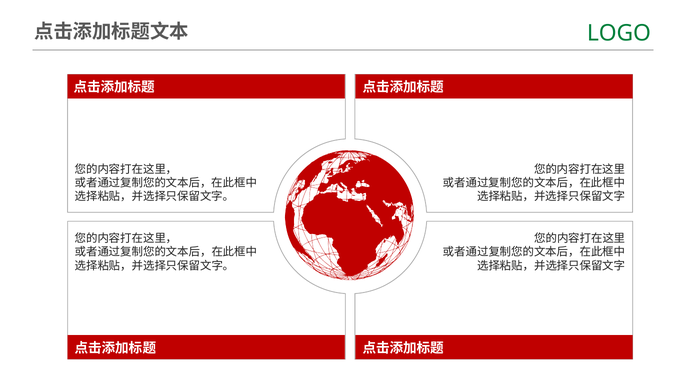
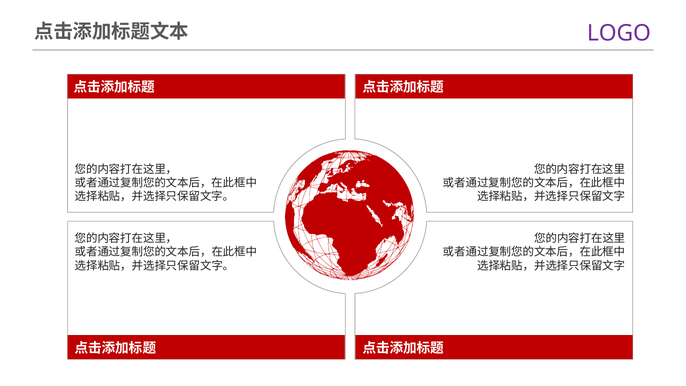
LOGO colour: green -> purple (619, 33)
